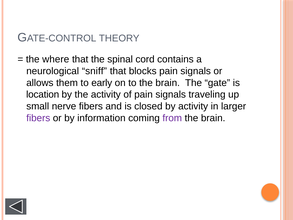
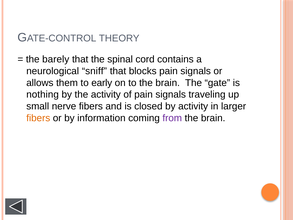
where: where -> barely (56, 59)
location: location -> nothing (43, 94)
fibers colour: purple -> orange (38, 118)
